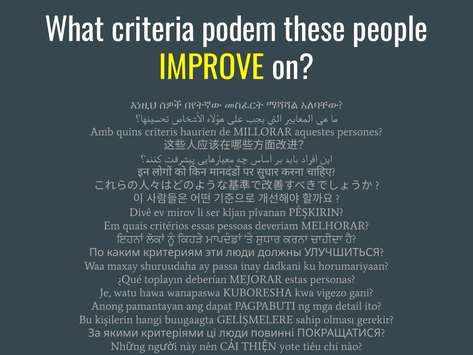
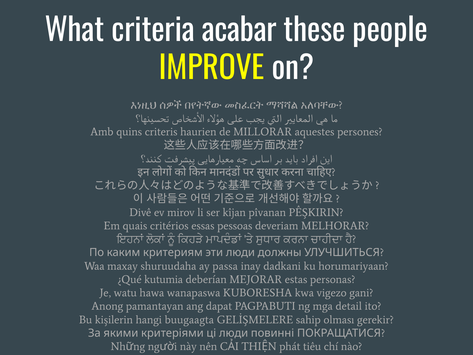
podem: podem -> acabar (239, 31)
toplayın: toplayın -> kutumia (164, 279)
yote: yote -> phát (290, 346)
